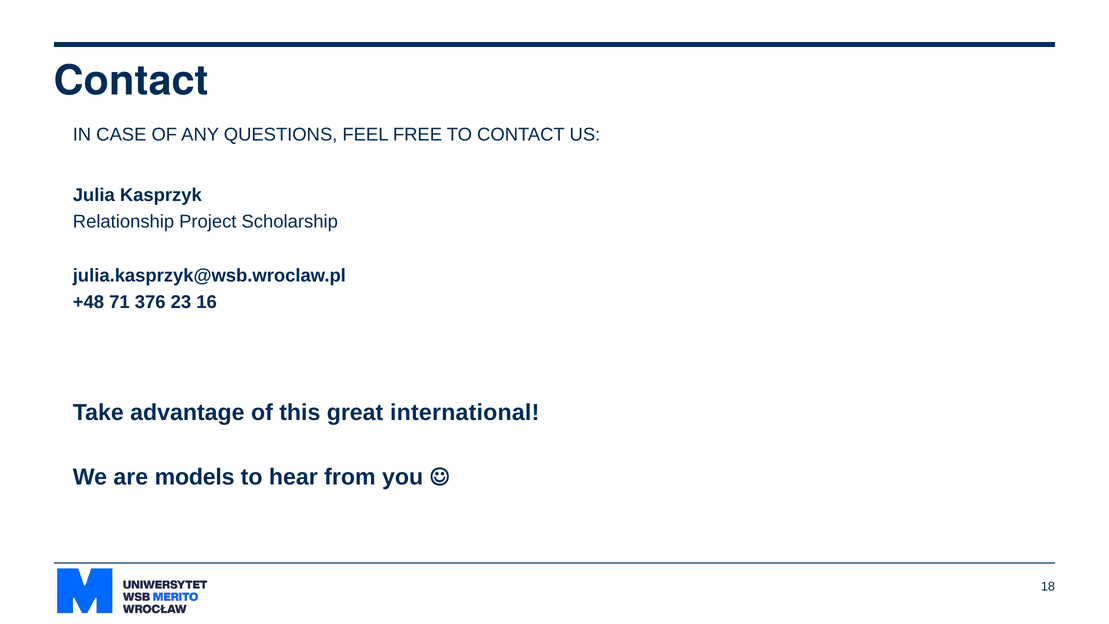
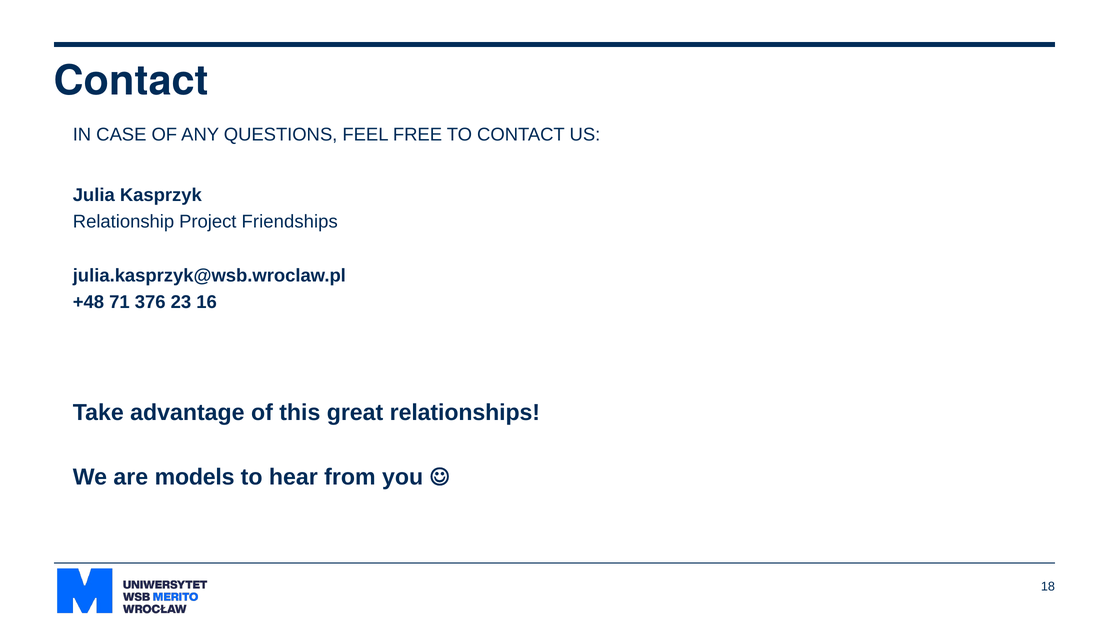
Scholarship: Scholarship -> Friendships (290, 222)
international: international -> relationships (465, 412)
